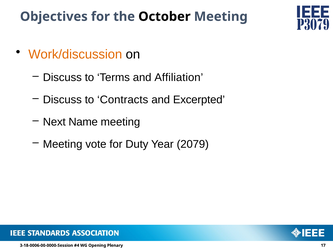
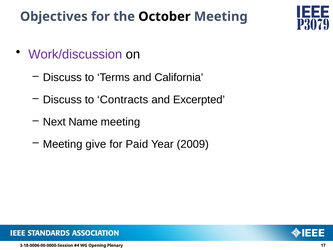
Work/discussion colour: orange -> purple (75, 54)
Affiliation: Affiliation -> California (179, 77)
vote: vote -> give (96, 144)
Duty: Duty -> Paid (137, 144)
2079: 2079 -> 2009 (193, 144)
